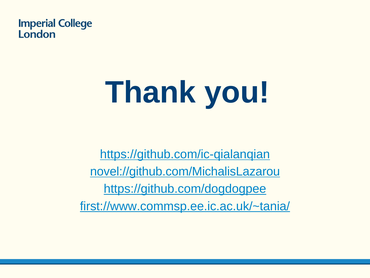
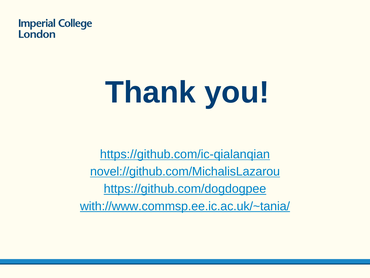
first://www.commsp.ee.ic.ac.uk/~tania/: first://www.commsp.ee.ic.ac.uk/~tania/ -> with://www.commsp.ee.ic.ac.uk/~tania/ (185, 206)
